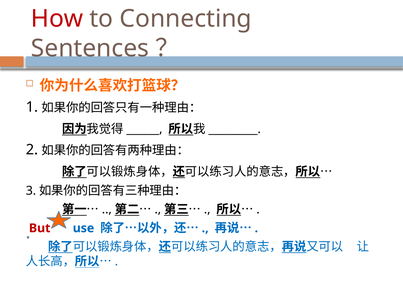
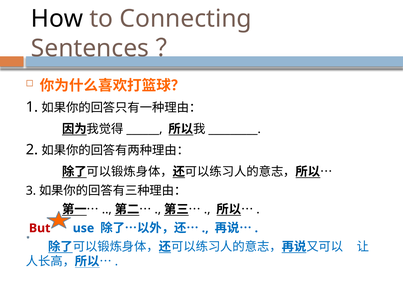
How colour: red -> black (57, 19)
